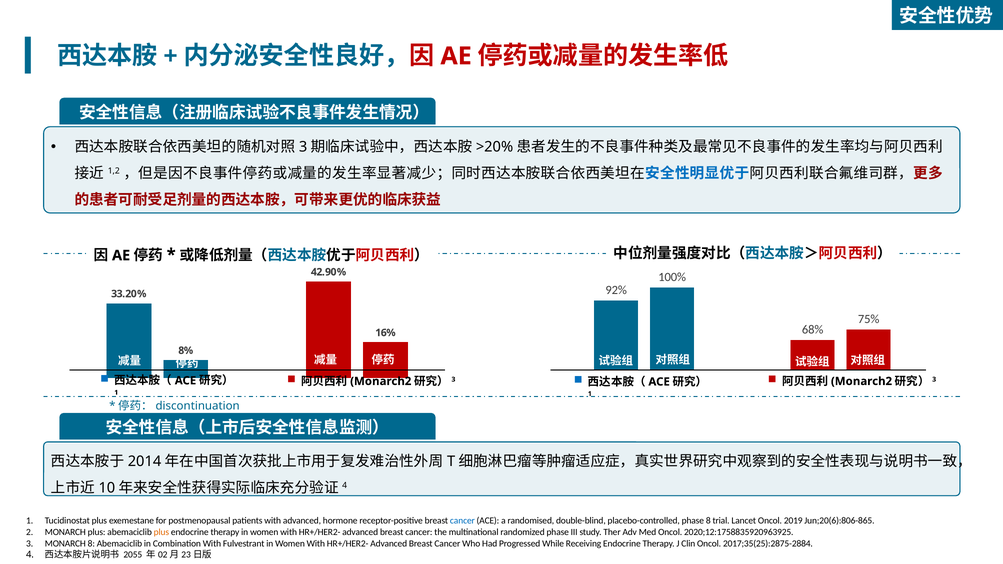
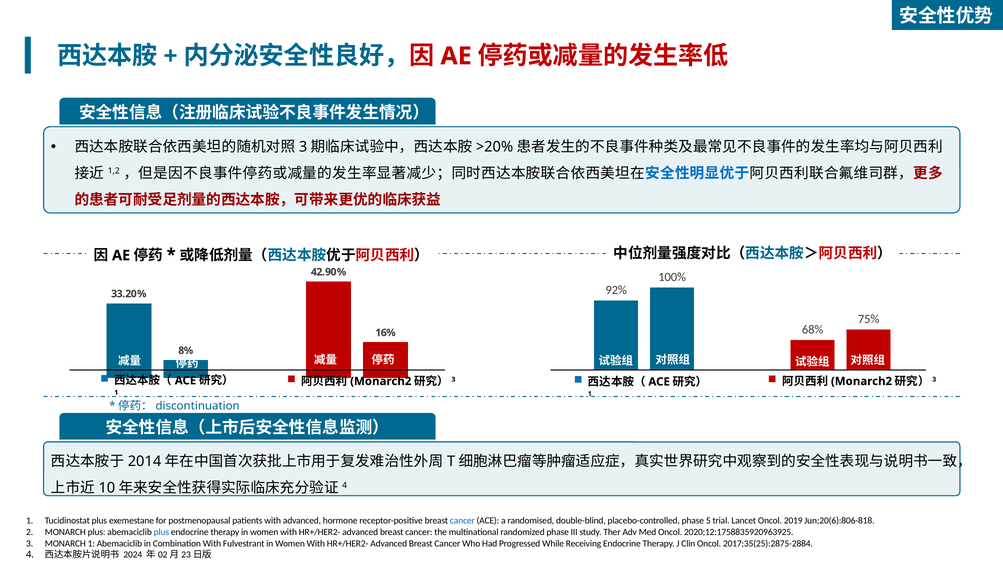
phase 8: 8 -> 5 (708, 521)
Jun;20(6):806-865: Jun;20(6):806-865 -> Jun;20(6):806-818 (839, 521)
plus colour: orange -> blue (161, 532)
MONARCH 8: 8 -> 1 (91, 544)
2055: 2055 -> 2024 (133, 555)
